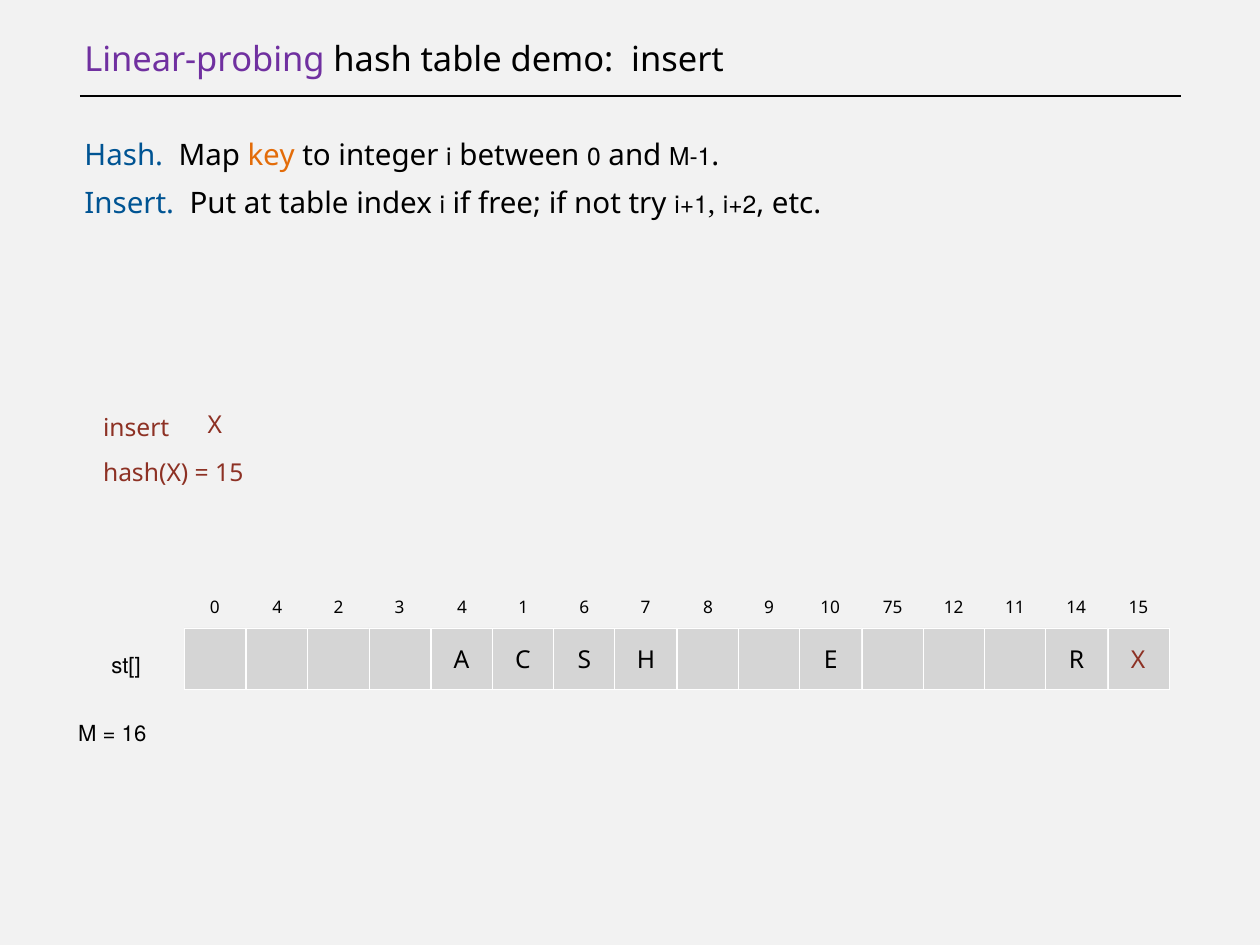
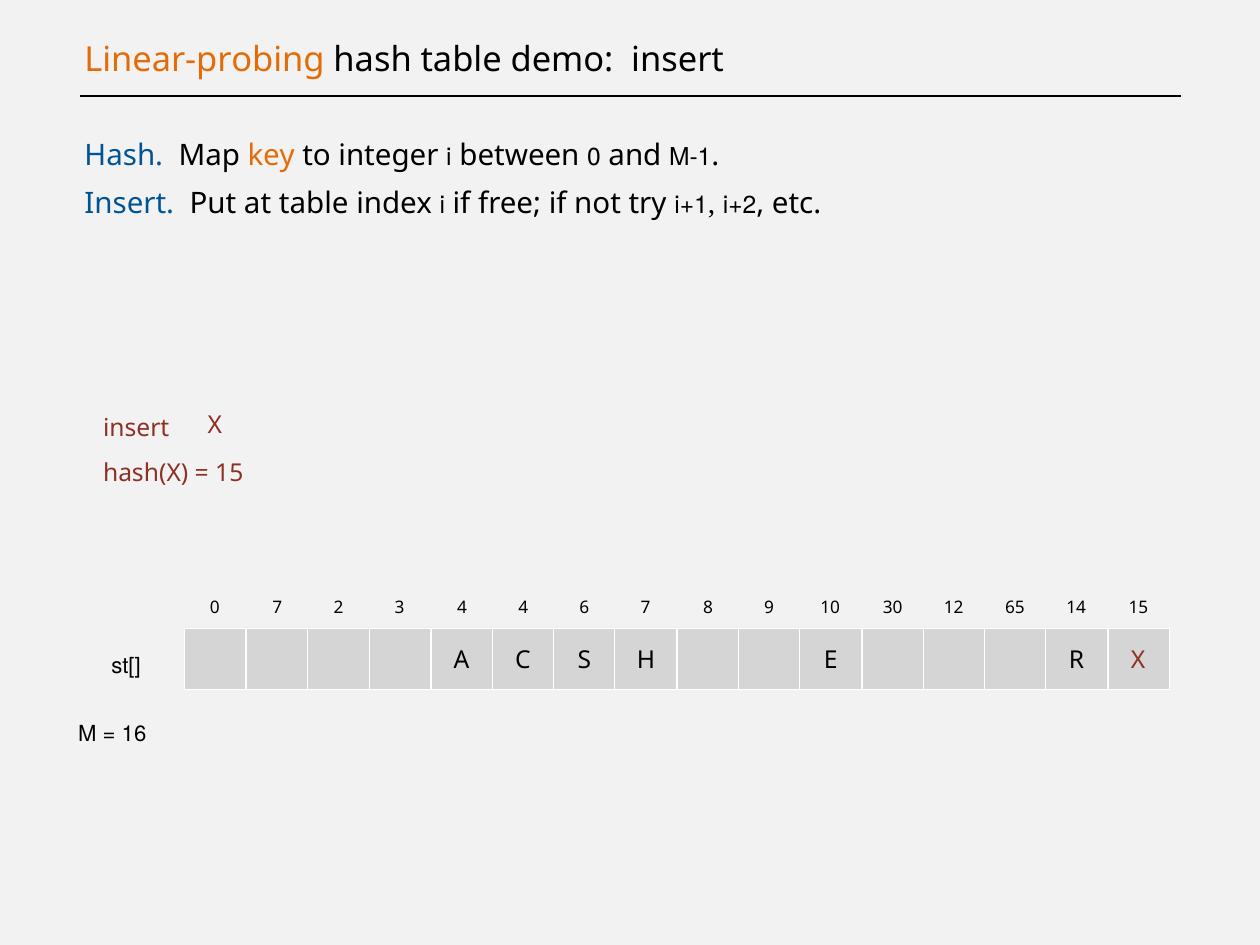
Linear-probing colour: purple -> orange (205, 60)
0 4: 4 -> 7 (277, 608)
4 1: 1 -> 4 (523, 608)
75: 75 -> 30 (893, 608)
11: 11 -> 65 (1015, 608)
